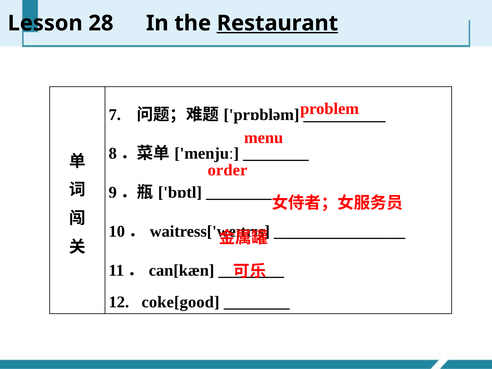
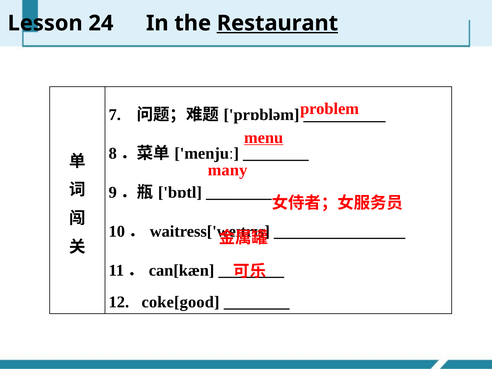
28: 28 -> 24 (101, 23)
menu underline: none -> present (264, 138)
order: order -> many (228, 170)
